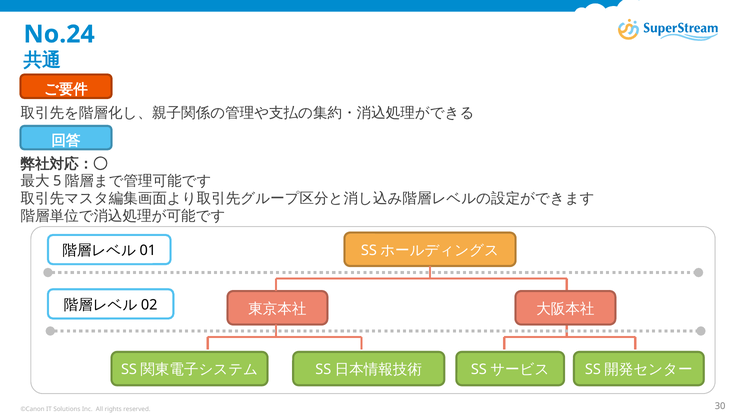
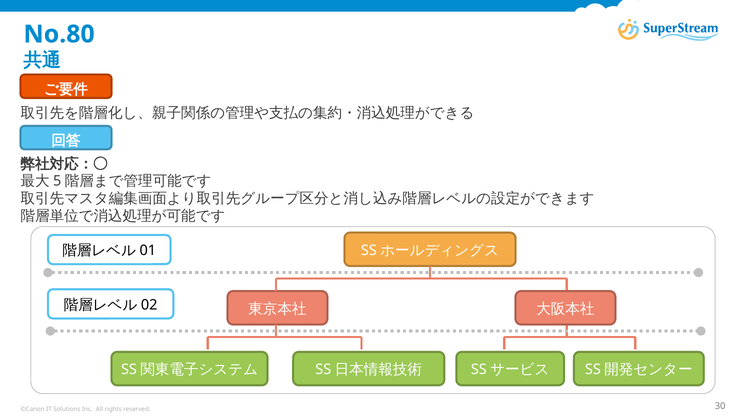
No.24: No.24 -> No.80 (59, 34)
